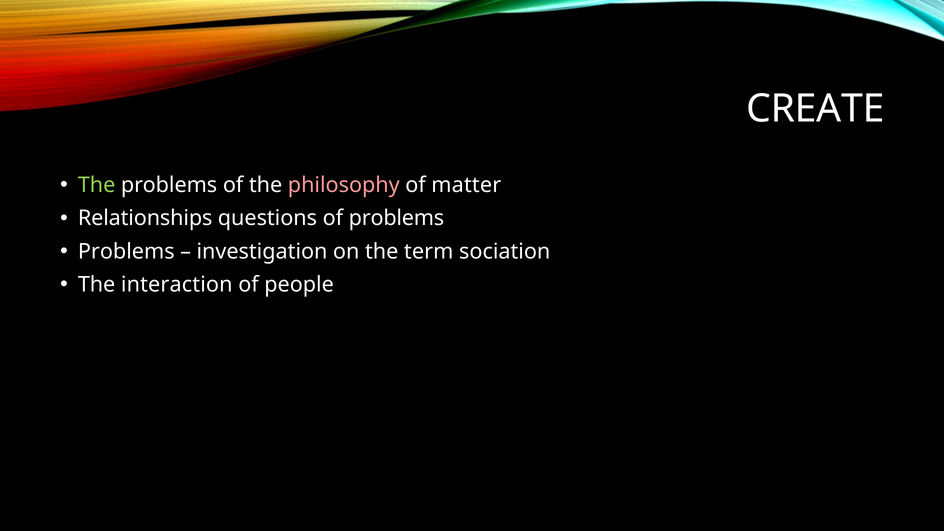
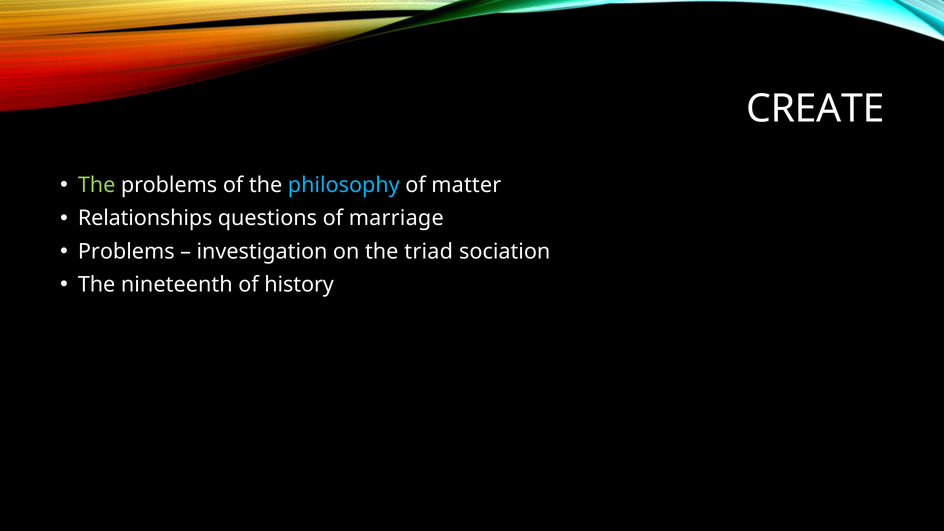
philosophy colour: pink -> light blue (344, 185)
of problems: problems -> marriage (396, 218)
term: term -> triad (429, 251)
interaction: interaction -> nineteenth (177, 285)
people: people -> history (299, 285)
